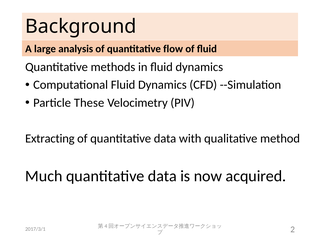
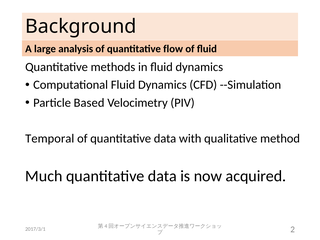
These: These -> Based (89, 103)
Extracting: Extracting -> Temporal (50, 138)
